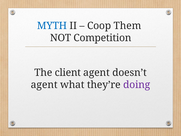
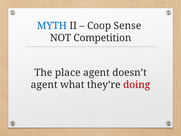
Them: Them -> Sense (127, 26)
client: client -> place (68, 73)
doing colour: purple -> red (137, 85)
